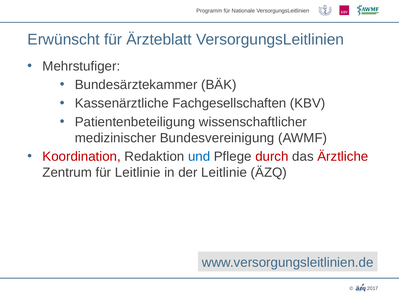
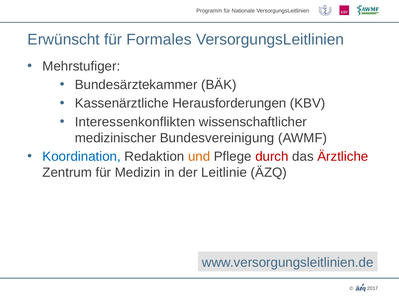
Ärzteblatt: Ärzteblatt -> Formales (159, 39)
Fachgesellschaften: Fachgesellschaften -> Herausforderungen (229, 103)
Patientenbeteiligung: Patientenbeteiligung -> Interessenkonflikten (135, 122)
Koordination colour: red -> blue (82, 157)
und colour: blue -> orange (199, 157)
für Leitlinie: Leitlinie -> Medizin (138, 173)
